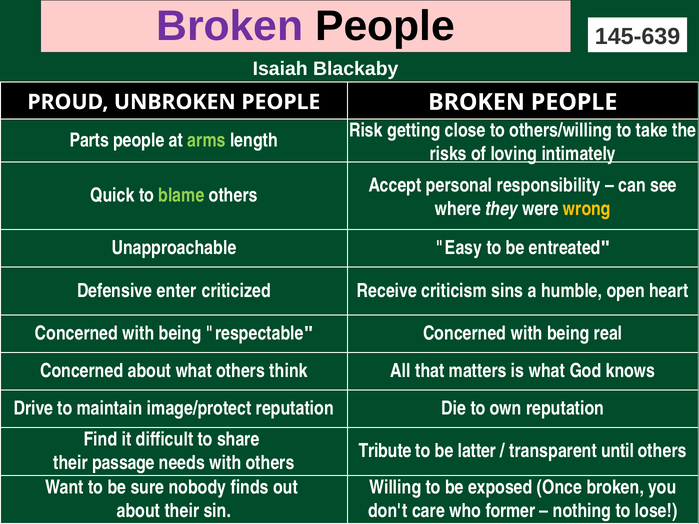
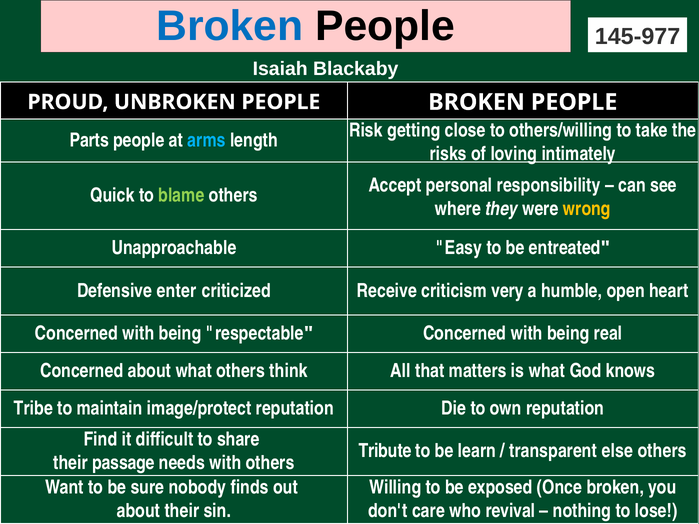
Broken colour: purple -> blue (230, 26)
145-639: 145-639 -> 145-977 (638, 37)
arms colour: light green -> light blue (207, 140)
sins: sins -> very (507, 291)
Drive: Drive -> Tribe (33, 409)
latter: latter -> learn (477, 451)
until: until -> else (617, 451)
former: former -> revival (510, 511)
